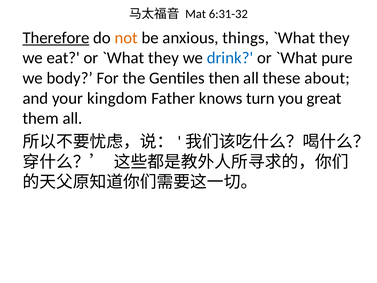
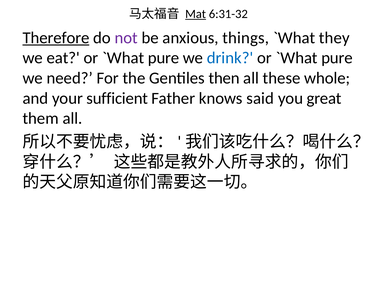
Mat underline: none -> present (196, 14)
not colour: orange -> purple (126, 38)
they: they -> pure (164, 58)
body: body -> need (70, 78)
about: about -> whole (327, 78)
kingdom: kingdom -> sufficient (117, 98)
turn: turn -> said (260, 98)
